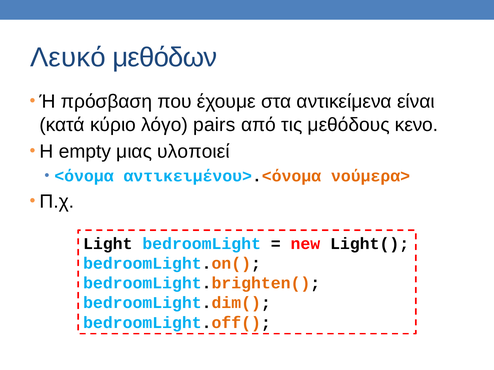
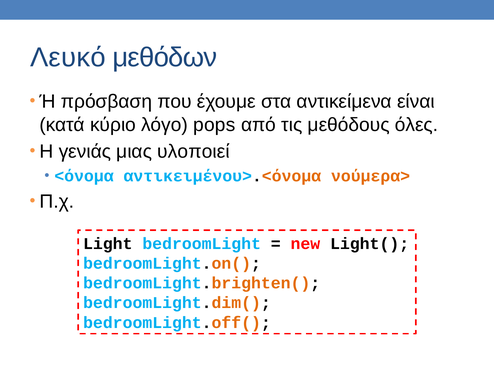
pairs: pairs -> pops (214, 125)
κενο: κενο -> όλες (417, 125)
empty: empty -> γενιάς (85, 152)
